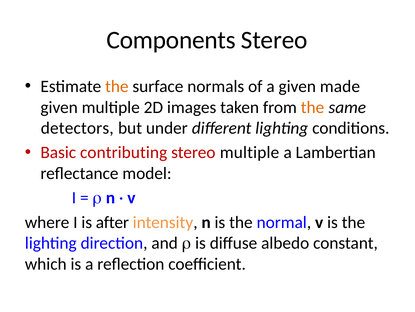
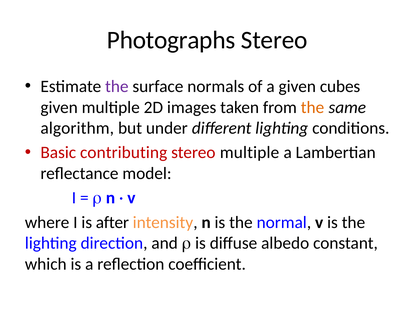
Components: Components -> Photographs (171, 40)
the colour: orange -> purple (117, 86)
made: made -> cubes (340, 86)
detectors: detectors -> algorithm (77, 128)
